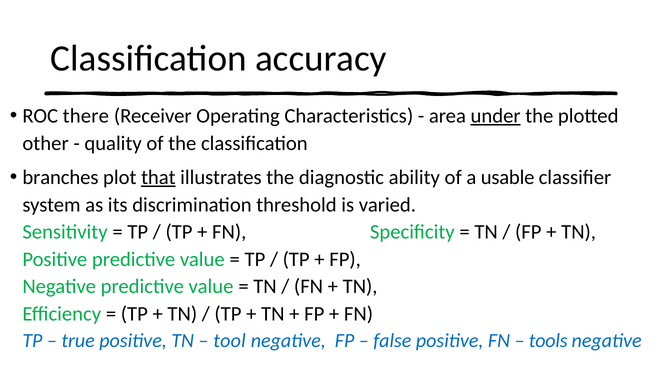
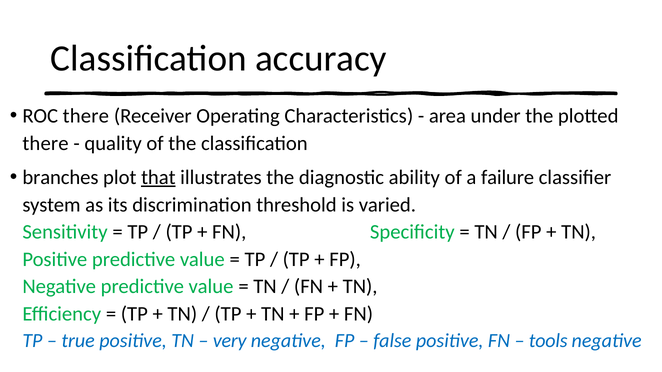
under underline: present -> none (496, 116)
other: other -> there (45, 143)
usable: usable -> failure (508, 178)
tool: tool -> very (230, 341)
